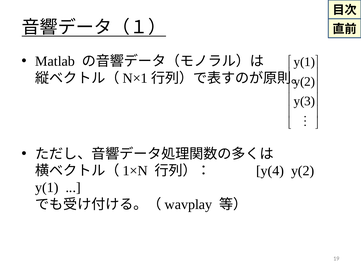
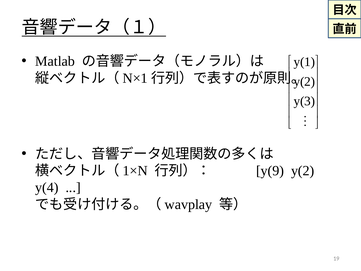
y(4: y(4 -> y(9 (270, 171)
y(1: y(1 -> y(4 (47, 187)
